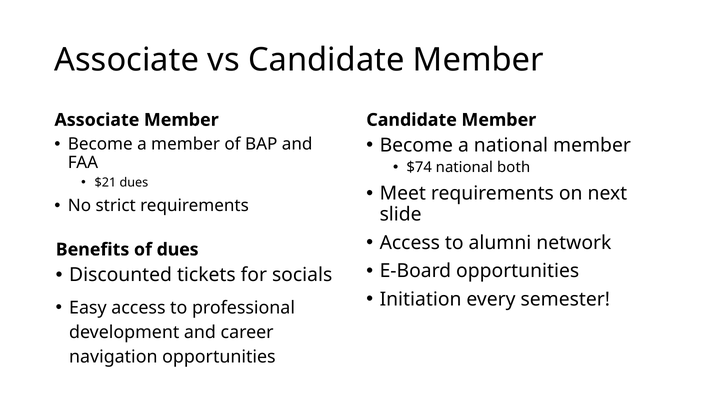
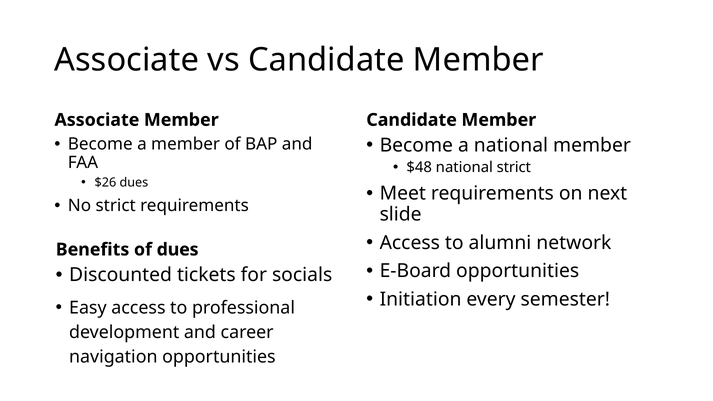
$74: $74 -> $48 (419, 168)
national both: both -> strict (514, 168)
$21: $21 -> $26 (105, 182)
